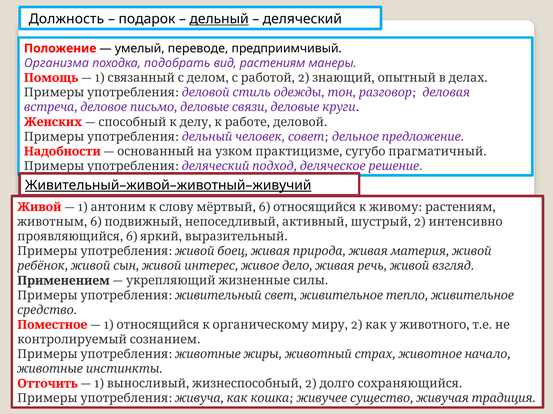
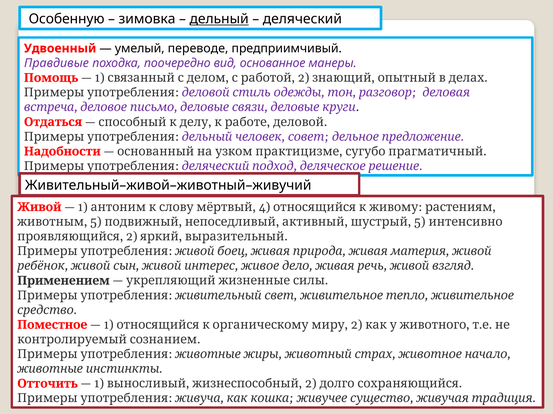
Должность: Должность -> Особенную (67, 19)
подарок: подарок -> зимовка (147, 19)
Положение: Положение -> Удвоенный (60, 48)
Организма: Организма -> Правдивые (57, 63)
подобрать: подобрать -> поочередно (177, 63)
вид растениям: растениям -> основанное (273, 63)
Женских: Женских -> Отдаться (53, 122)
Живительный–живой–животный–живучий underline: present -> none (168, 186)
6: 6 -> 4 (265, 207)
6: 6 -> 5 (96, 222)
2: 2 -> 5 (420, 222)
6: 6 -> 2 (132, 237)
